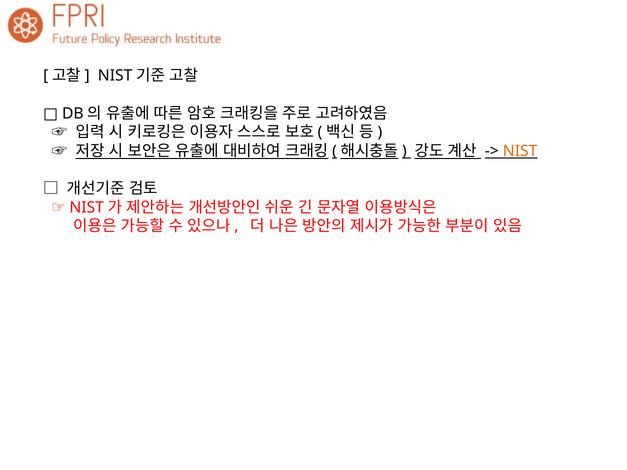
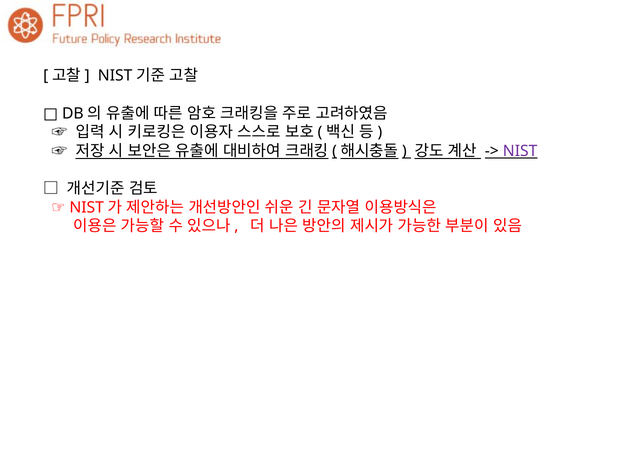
NIST colour: orange -> purple (520, 151)
